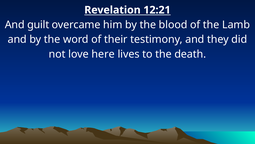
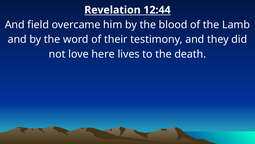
12:21: 12:21 -> 12:44 (157, 10)
guilt: guilt -> field (38, 25)
